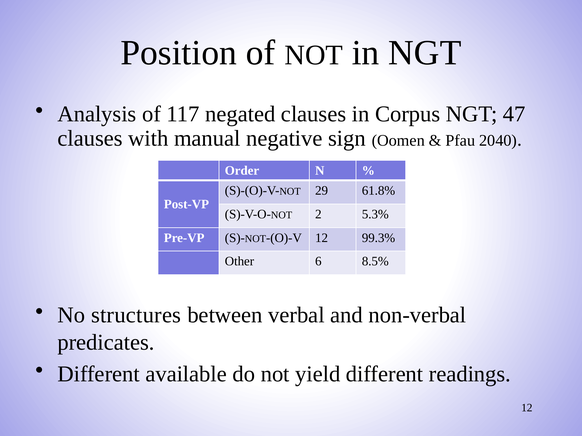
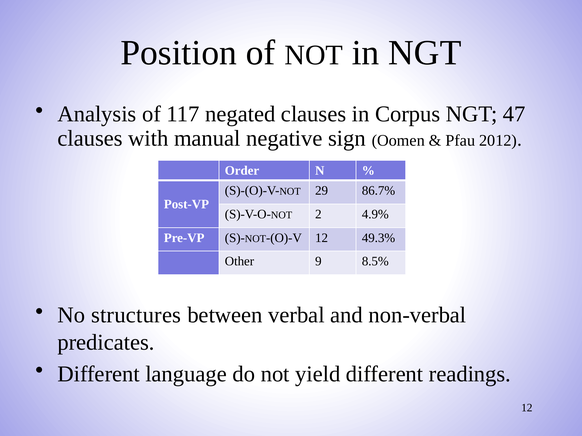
2040: 2040 -> 2012 (498, 141)
61.8%: 61.8% -> 86.7% (378, 191)
5.3%: 5.3% -> 4.9% (375, 214)
99.3%: 99.3% -> 49.3% (378, 238)
6: 6 -> 9 (318, 262)
available: available -> language (186, 374)
